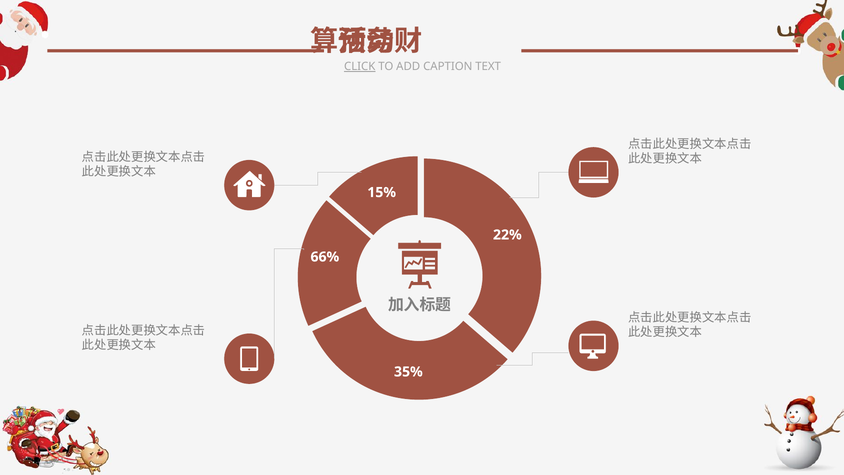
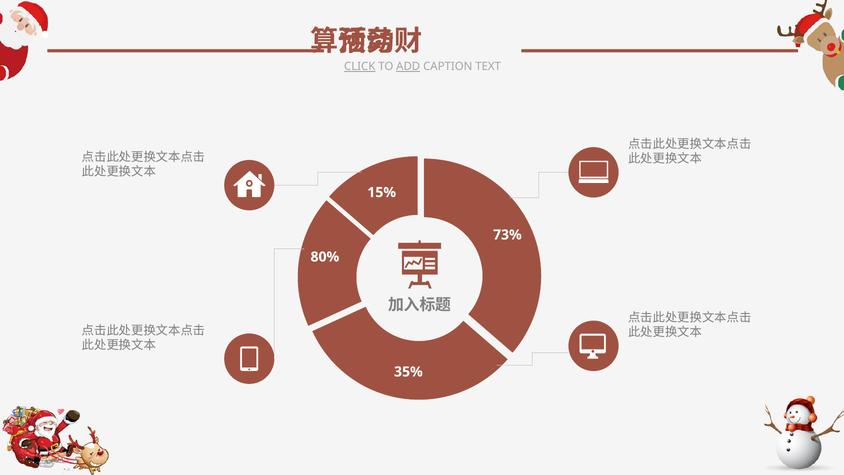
ADD underline: none -> present (408, 67)
22%: 22% -> 73% (507, 235)
66%: 66% -> 80% (325, 257)
